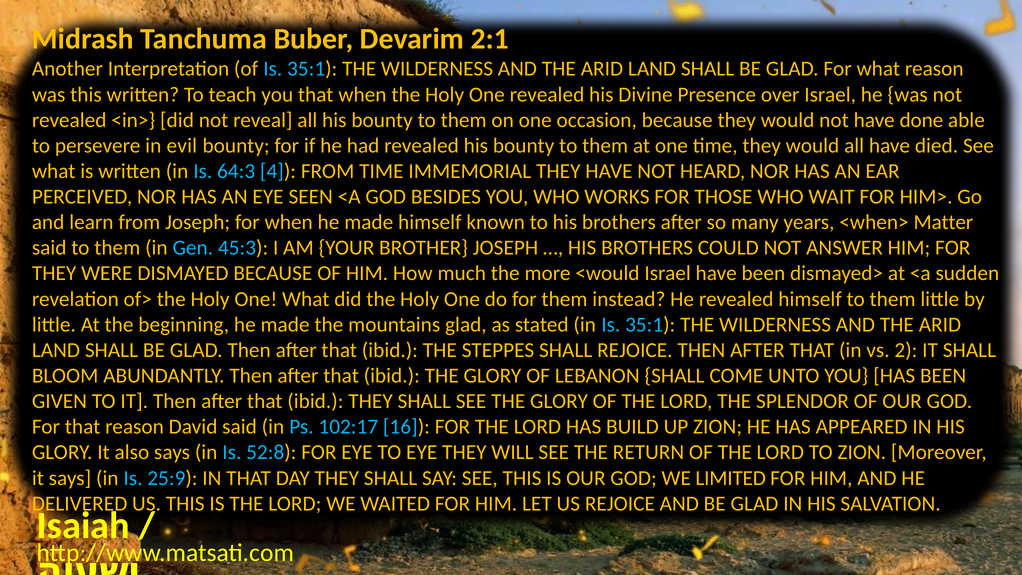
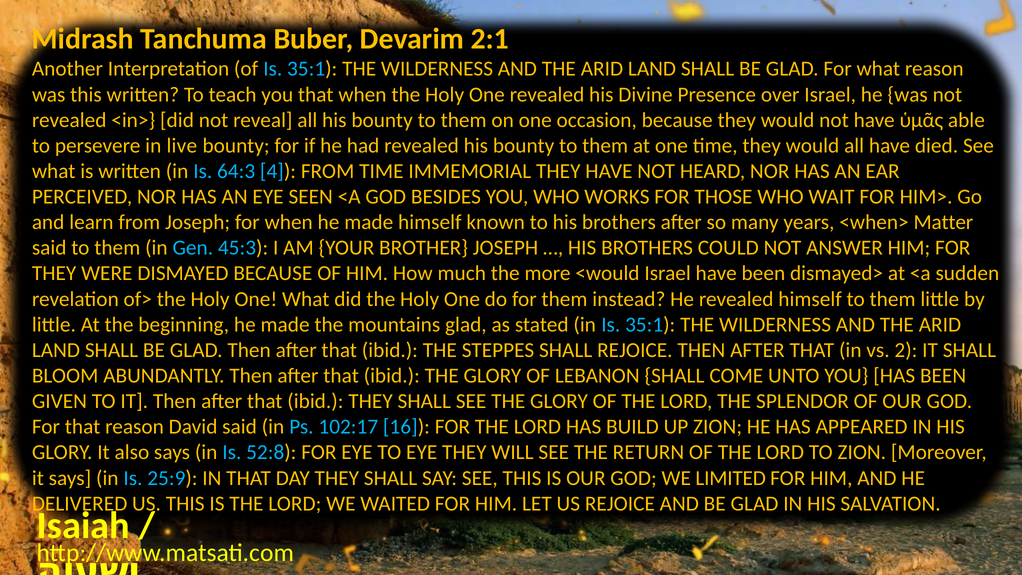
done: done -> ὑμᾶς (921, 120)
evil: evil -> live (182, 146)
